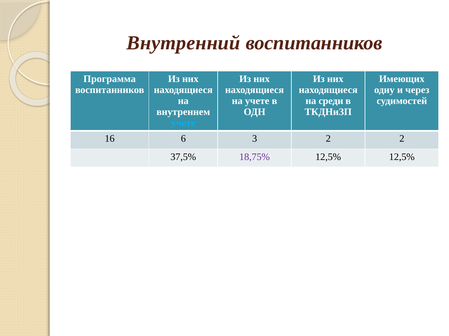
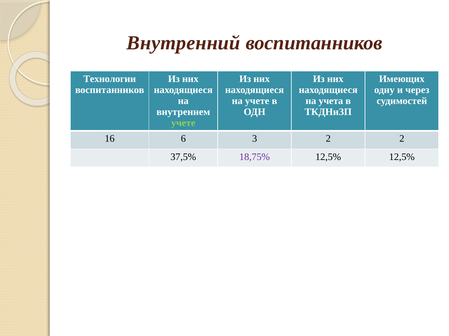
Программа: Программа -> Технологии (110, 79)
среди: среди -> учета (331, 101)
учете colour: light blue -> light green (183, 123)
